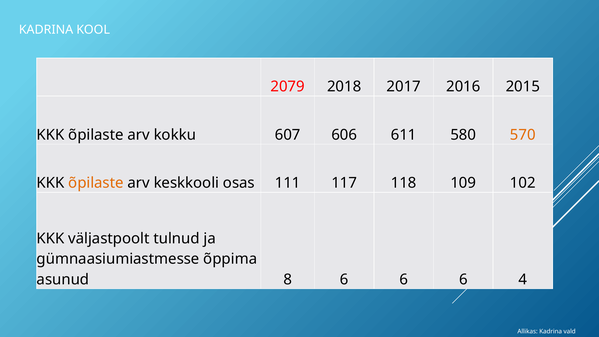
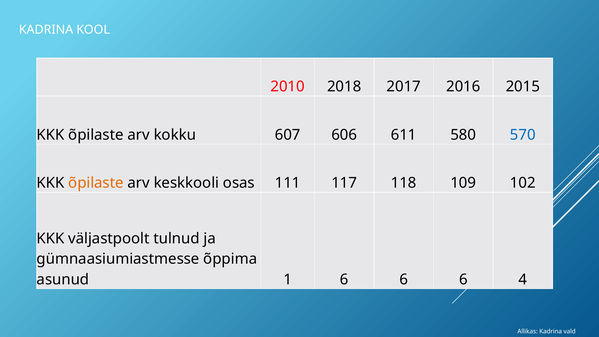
2079: 2079 -> 2010 (288, 87)
570 colour: orange -> blue (523, 135)
8: 8 -> 1 (288, 279)
